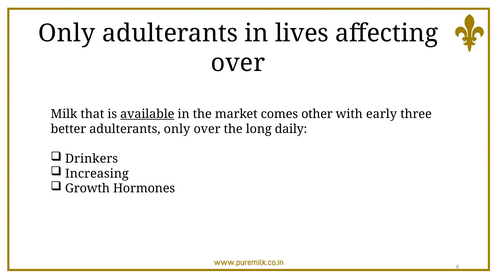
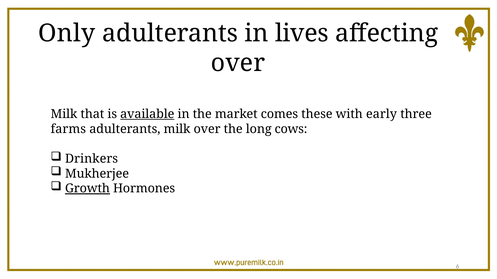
other: other -> these (317, 114)
better: better -> farms (68, 129)
adulterants only: only -> milk (177, 129)
daily: daily -> cows (291, 129)
Increasing: Increasing -> Mukherjee (97, 174)
Growth underline: none -> present (87, 189)
